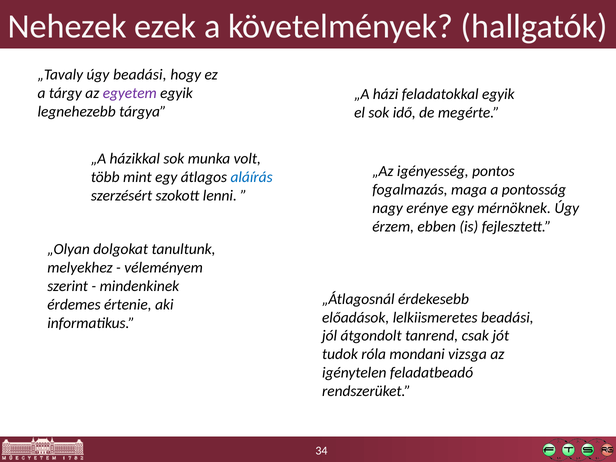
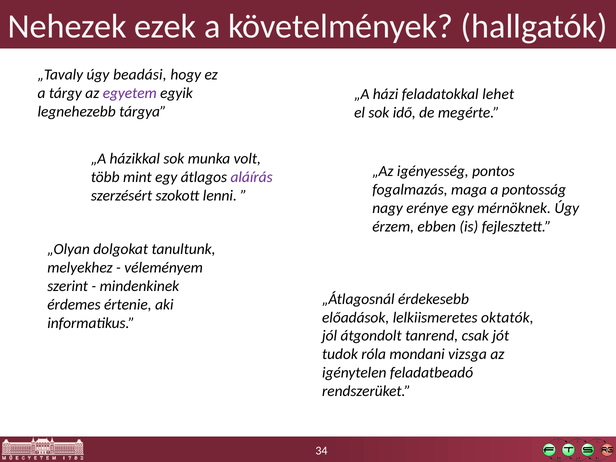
feladatokkal egyik: egyik -> lehet (498, 94)
aláírás colour: blue -> purple (252, 177)
lelkiismeretes beadási: beadási -> oktatók (507, 317)
